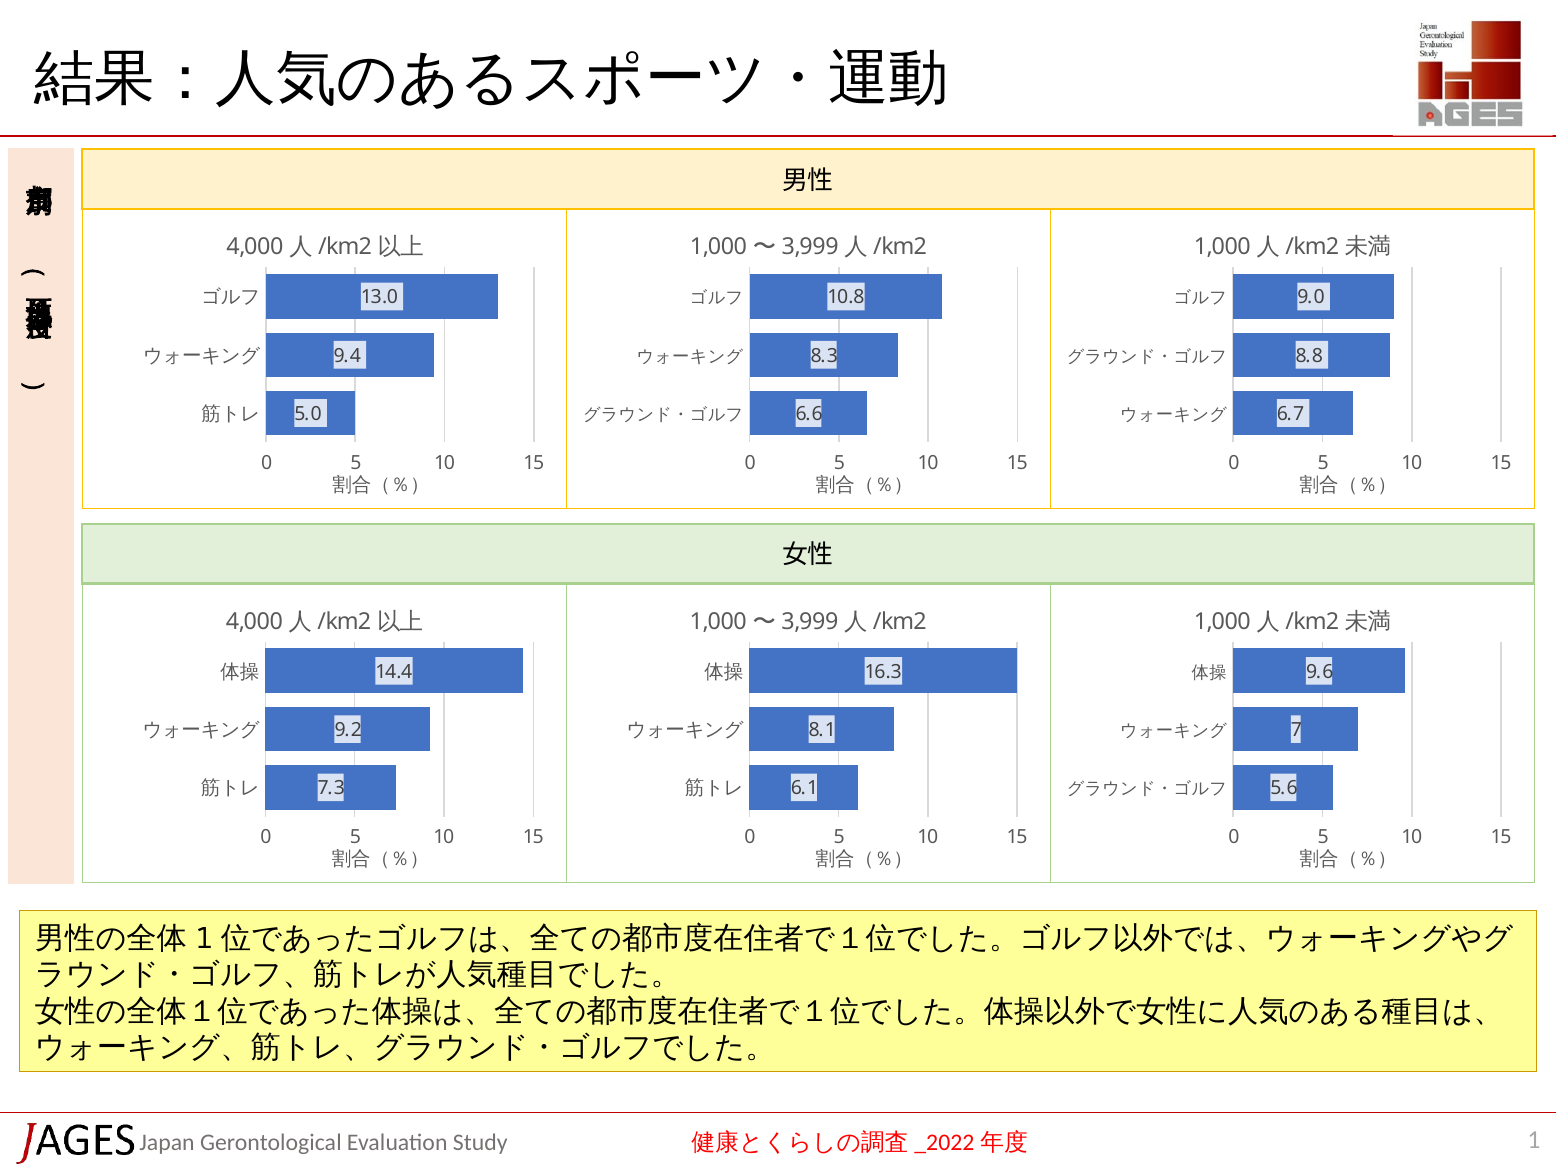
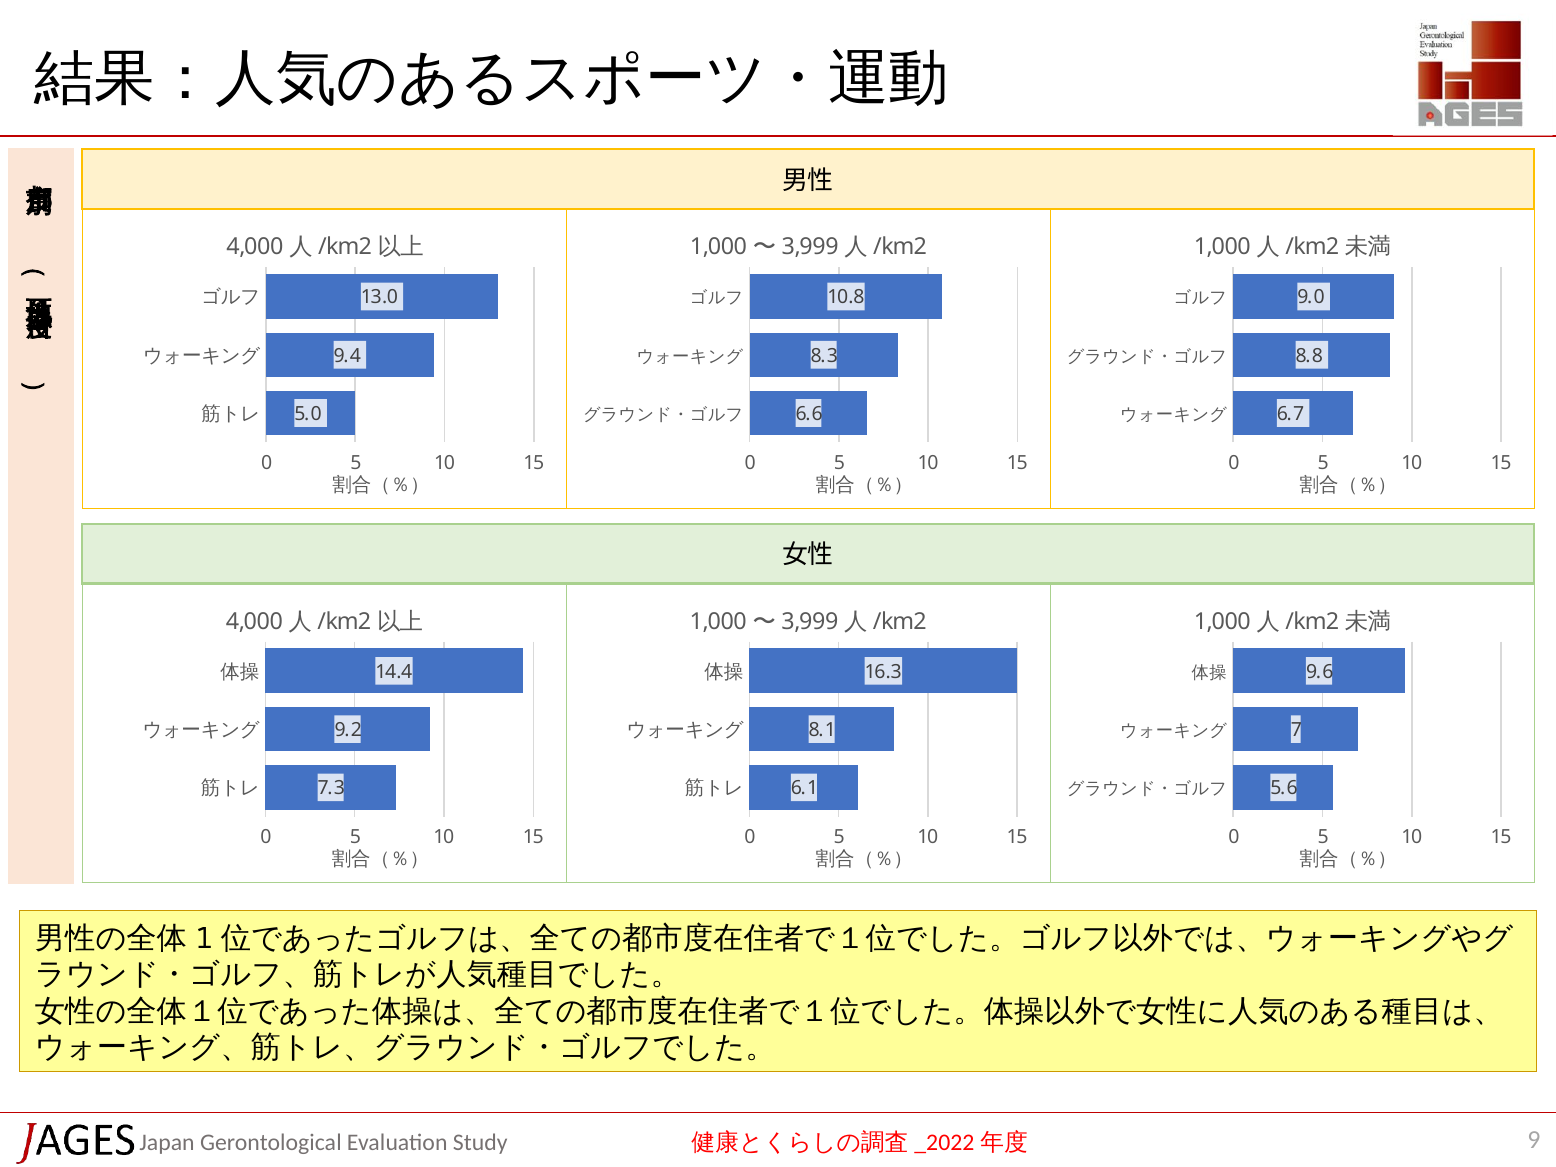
1: 1 -> 9 (1534, 1140)
